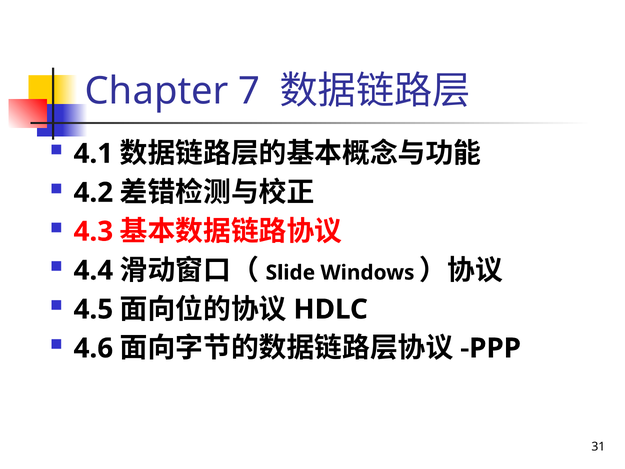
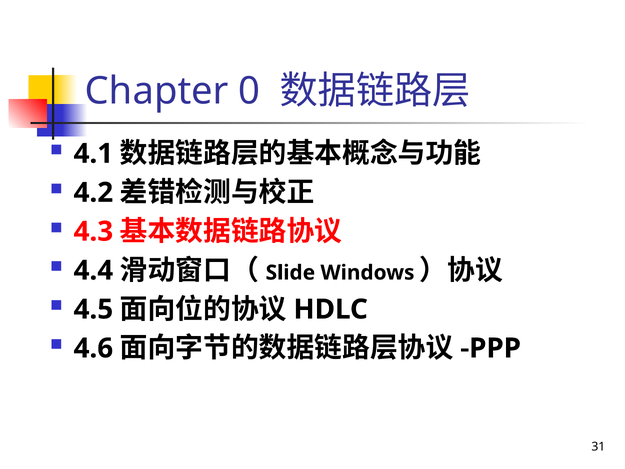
7: 7 -> 0 (249, 91)
